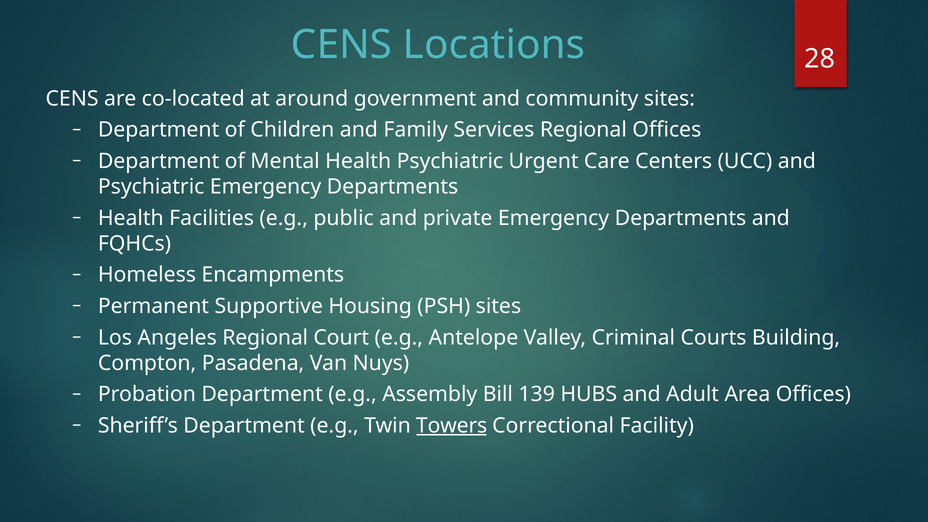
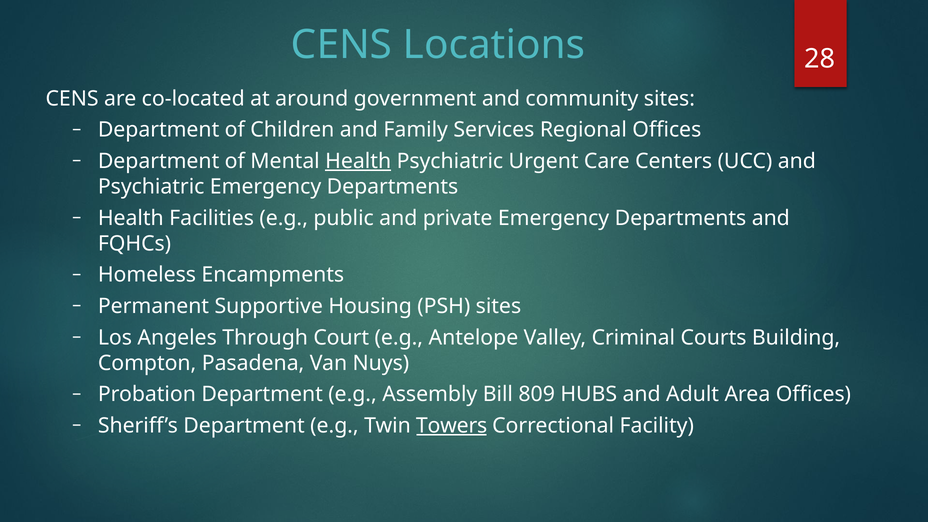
Health underline: none -> present (358, 161)
Angeles Regional: Regional -> Through (265, 338)
139: 139 -> 809 (537, 394)
